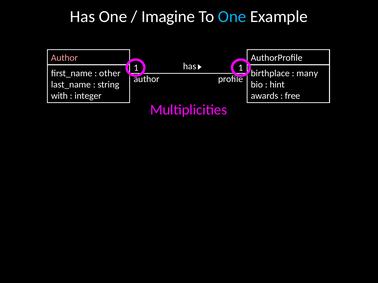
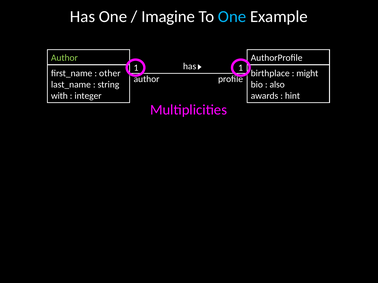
Author colour: pink -> light green (64, 58)
many: many -> might (307, 73)
hint: hint -> also (277, 85)
free: free -> hint (292, 96)
